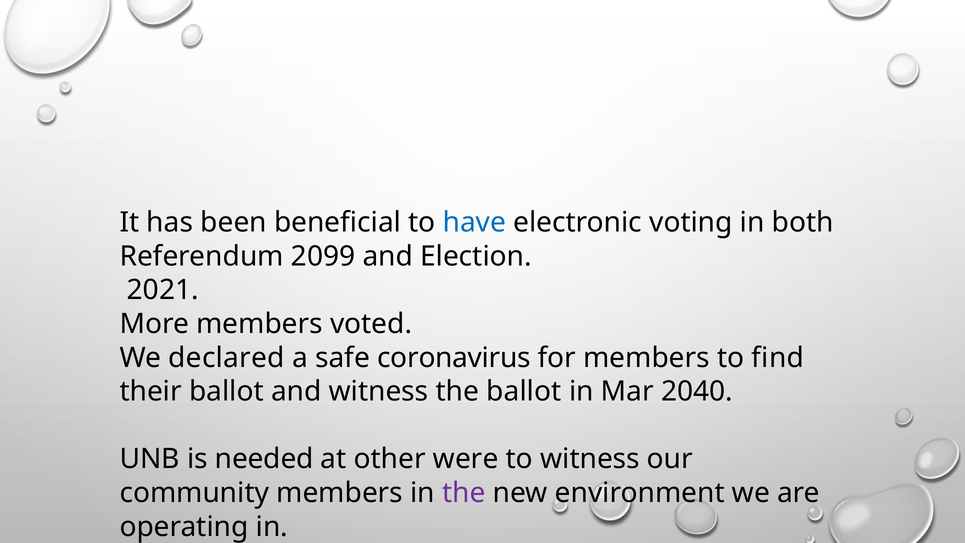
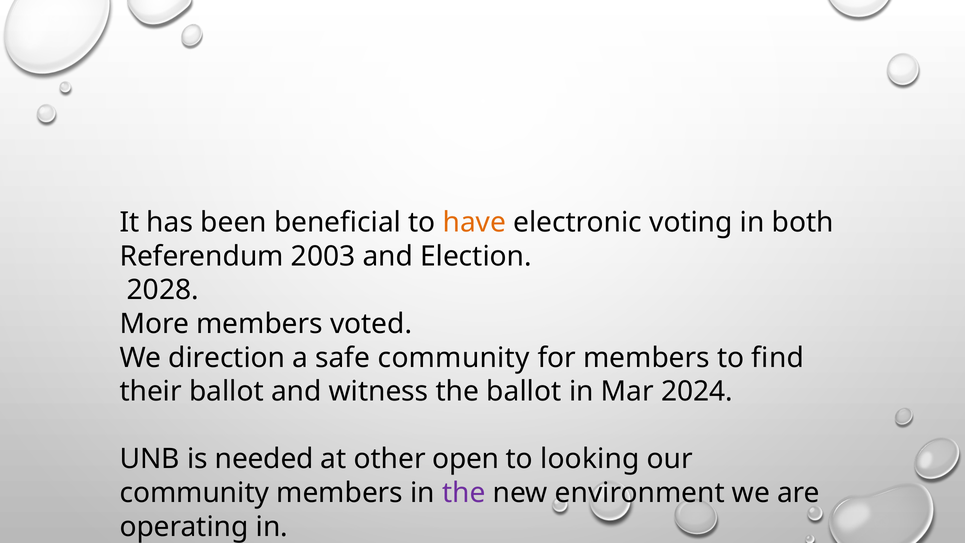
have colour: blue -> orange (474, 222)
2099: 2099 -> 2003 (323, 256)
2021: 2021 -> 2028 (163, 290)
declared: declared -> direction (227, 358)
safe coronavirus: coronavirus -> community (454, 358)
2040: 2040 -> 2024 (697, 391)
were: were -> open (466, 459)
to witness: witness -> looking (590, 459)
